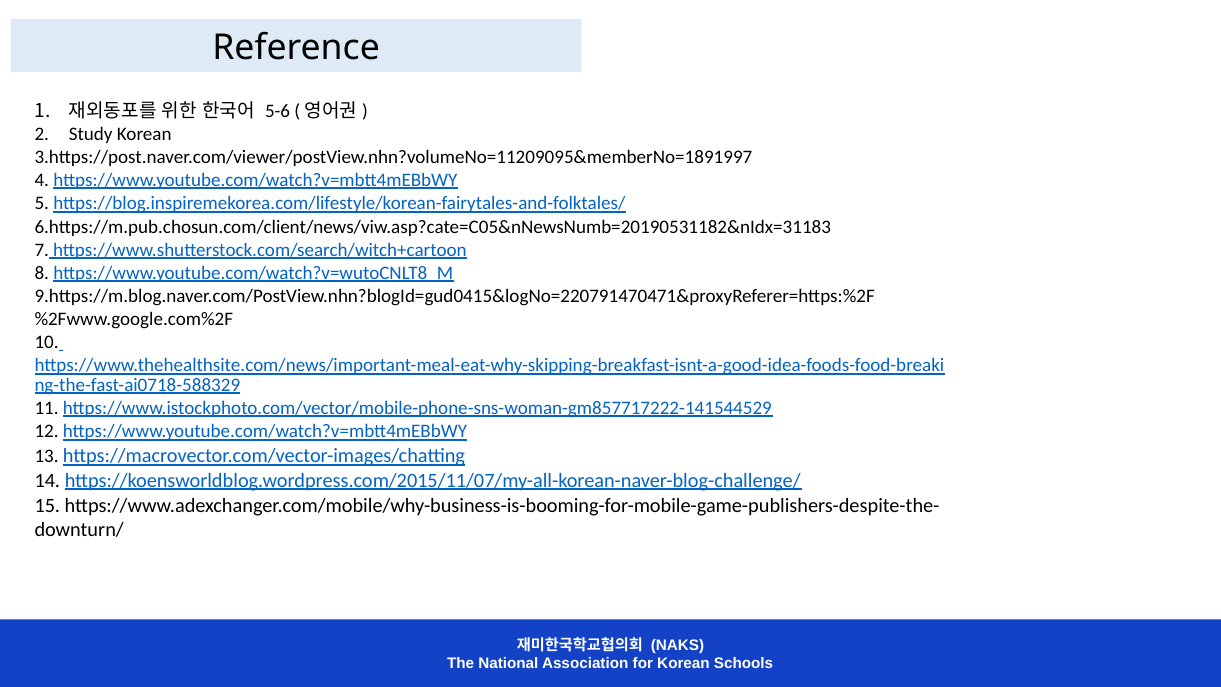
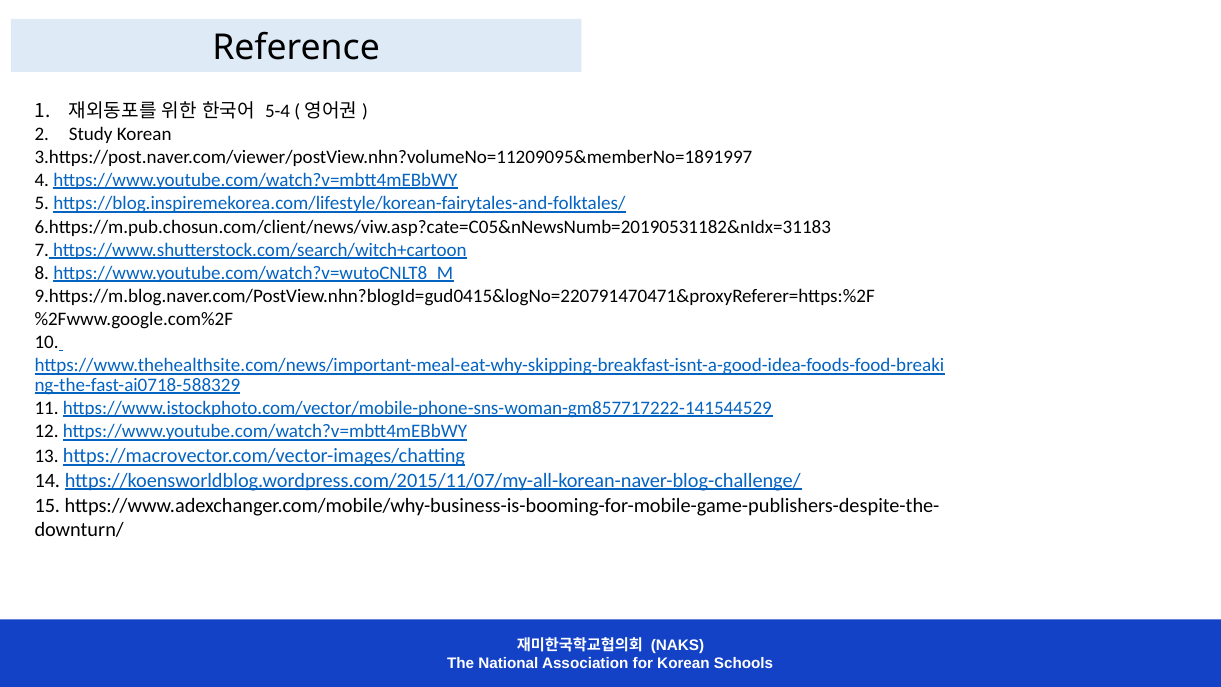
5-6: 5-6 -> 5-4 (278, 111)
